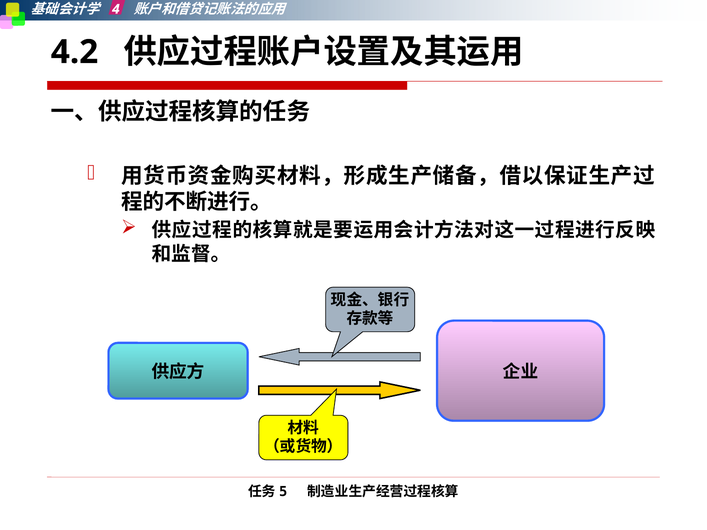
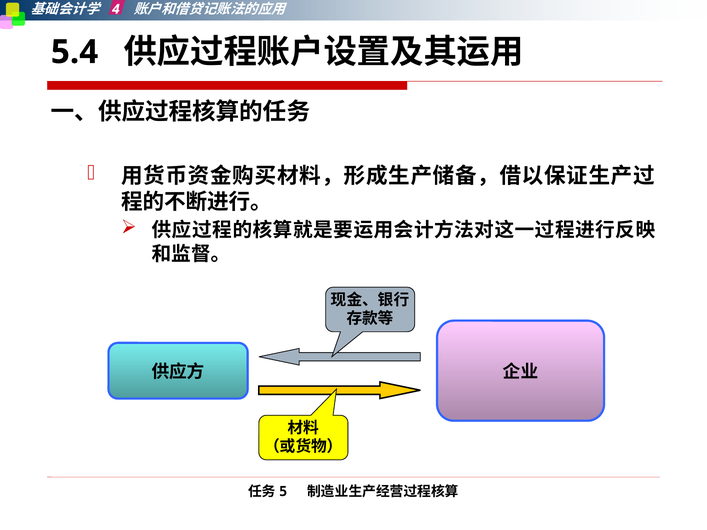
4.2: 4.2 -> 5.4 (75, 52)
